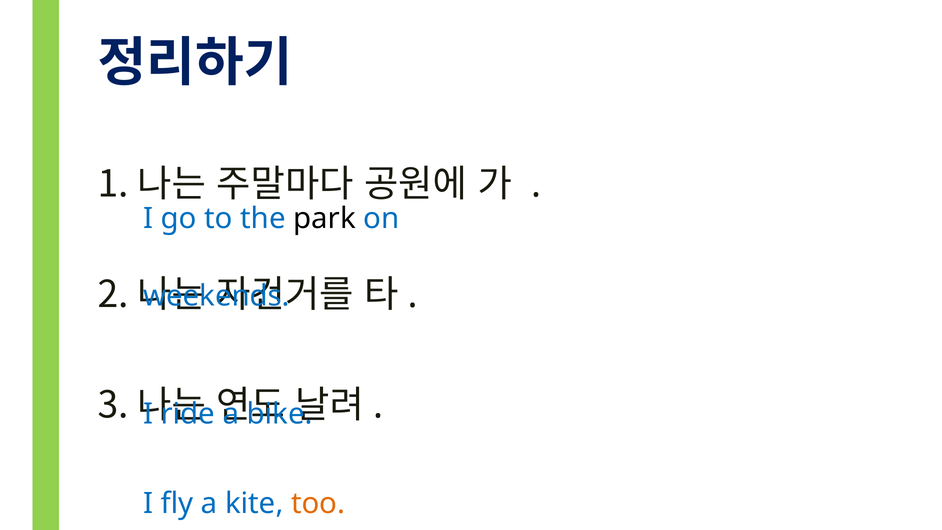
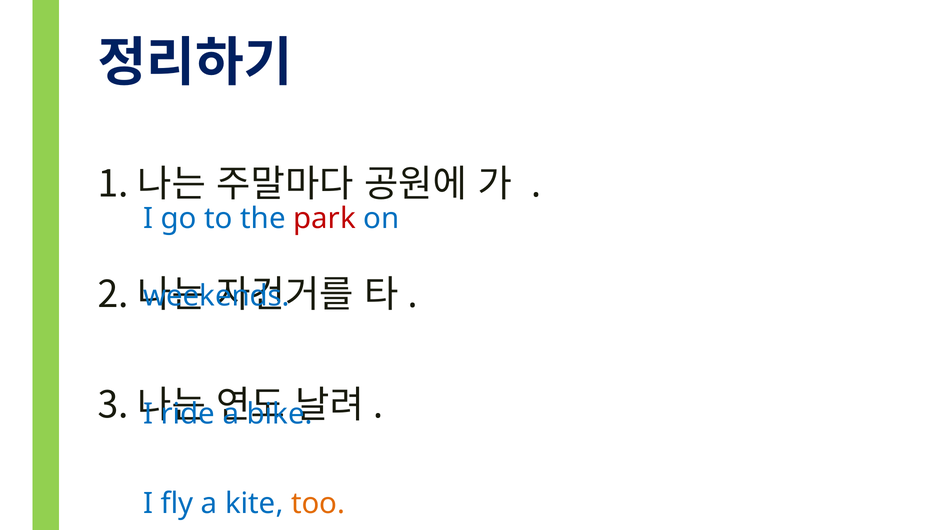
park colour: black -> red (325, 218)
